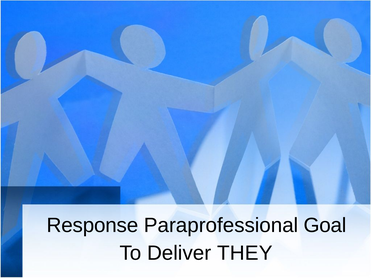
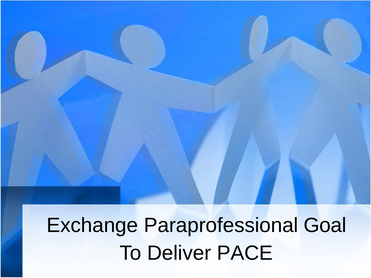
Response: Response -> Exchange (92, 226)
THEY: THEY -> PACE (245, 253)
